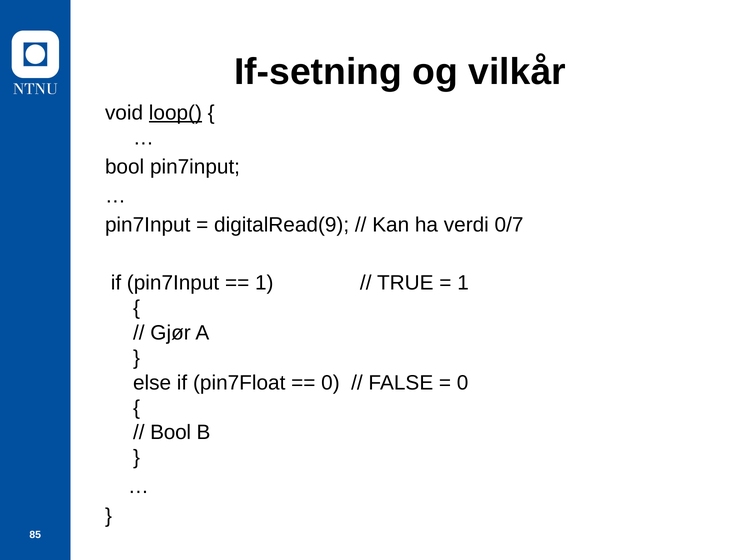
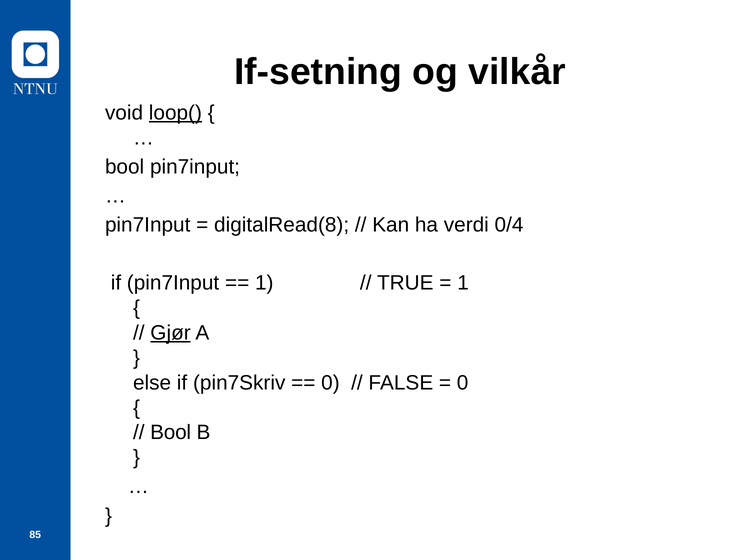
digitalRead(9: digitalRead(9 -> digitalRead(8 (282, 225)
0/7: 0/7 -> 0/4 (509, 225)
Gjør underline: none -> present (171, 333)
pin7Float: pin7Float -> pin7Skriv (239, 383)
